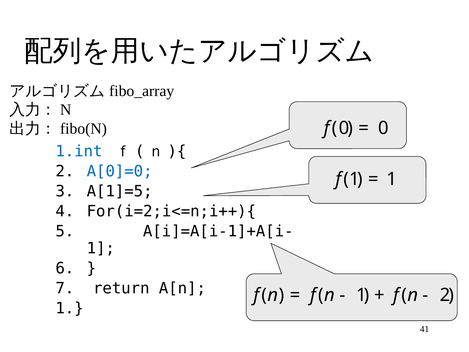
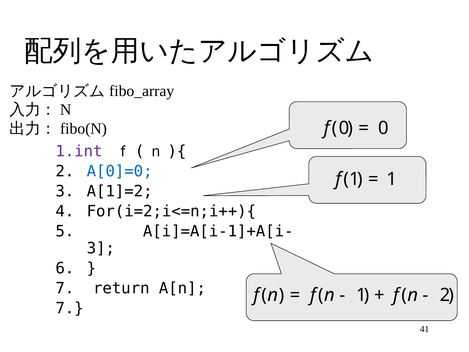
1.int colour: blue -> purple (79, 151)
A[1]=5: A[1]=5 -> A[1]=2 (120, 191)
1: 1 -> 3 (101, 248)
1: 1 -> 7 (70, 308)
